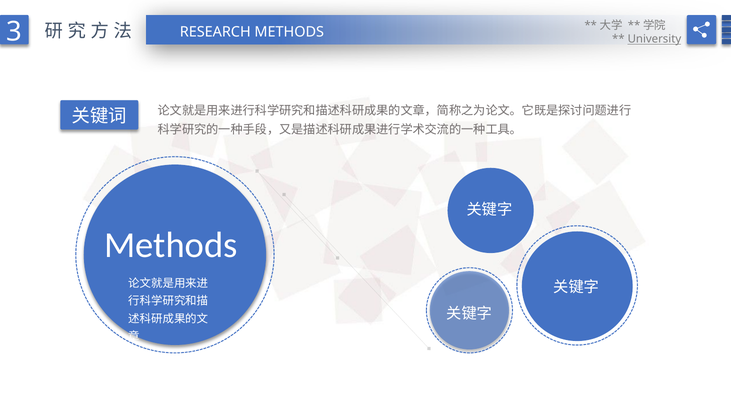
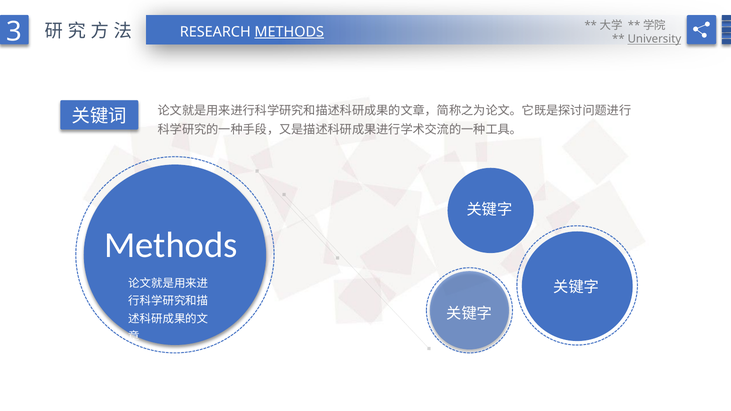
METHODS underline: none -> present (289, 32)
